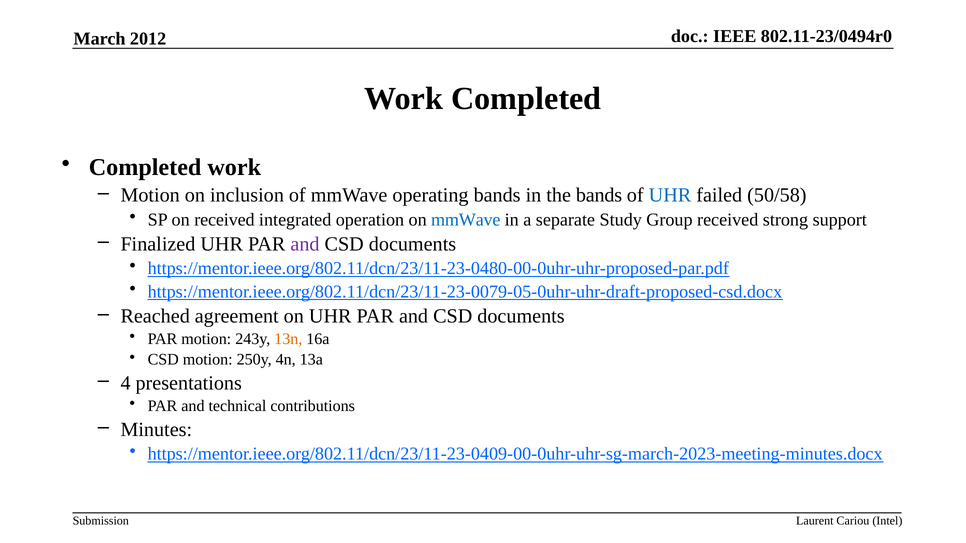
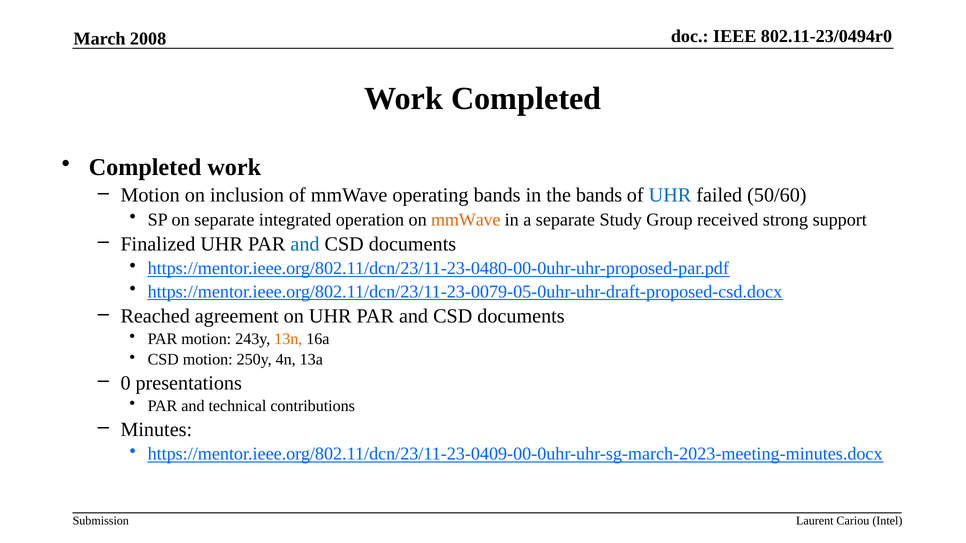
2012: 2012 -> 2008 (148, 39)
50/58: 50/58 -> 50/60 (777, 195)
on received: received -> separate (224, 220)
mmWave colour: blue -> orange (466, 220)
and colour: purple -> blue (305, 244)
4: 4 -> 0 (126, 383)
